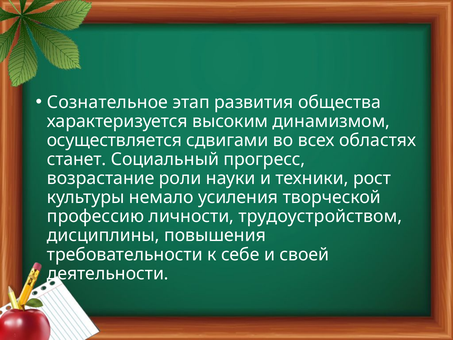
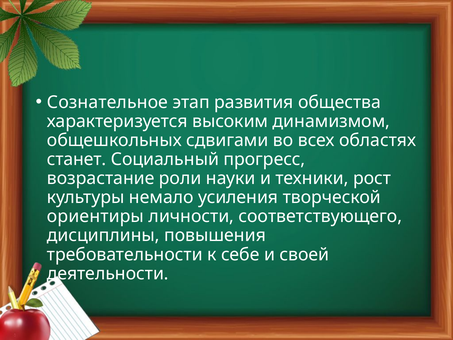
осуществляется: осуществляется -> общешкольных (114, 140)
профессию: профессию -> ориентиры (95, 216)
трудоустройством: трудоустройством -> соответствующего (320, 216)
